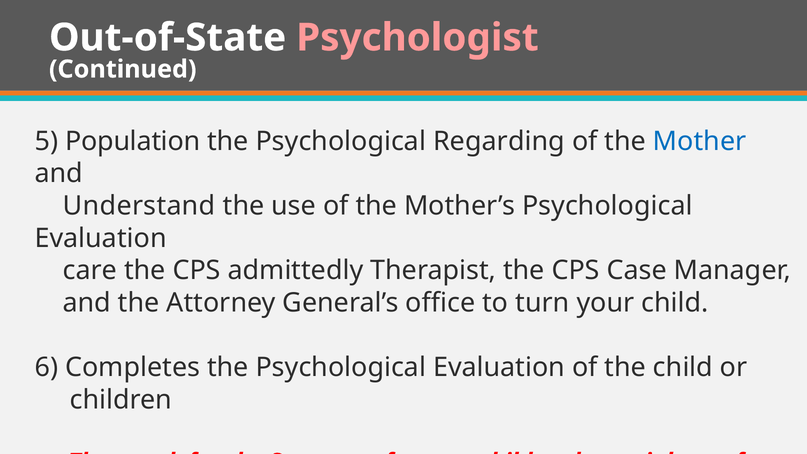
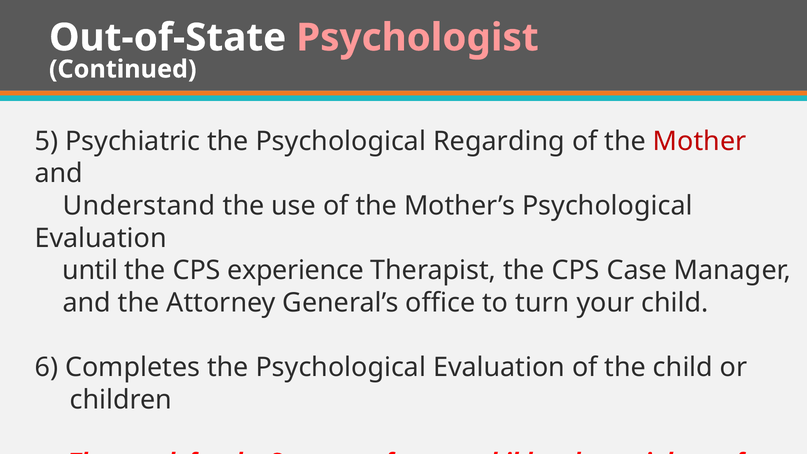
Population: Population -> Psychiatric (133, 141)
Mother colour: blue -> red (700, 141)
care: care -> until (90, 270)
admittedly: admittedly -> experience (296, 270)
